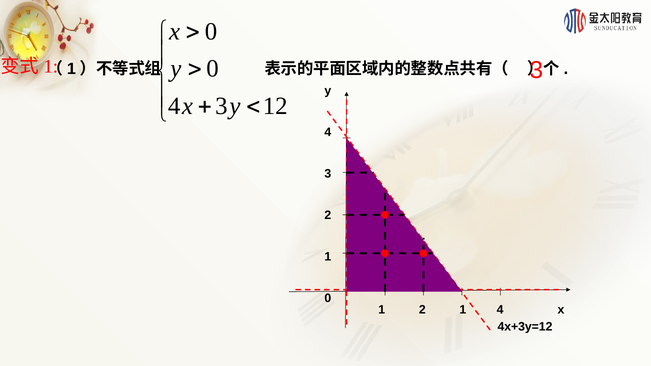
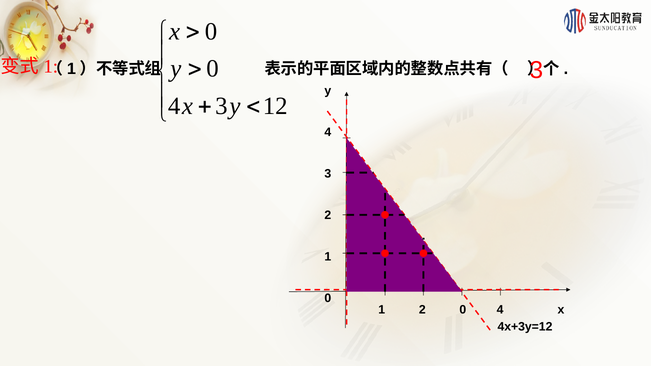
1 2 1: 1 -> 0 (463, 310)
